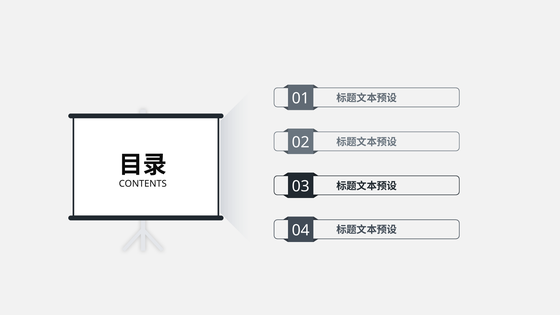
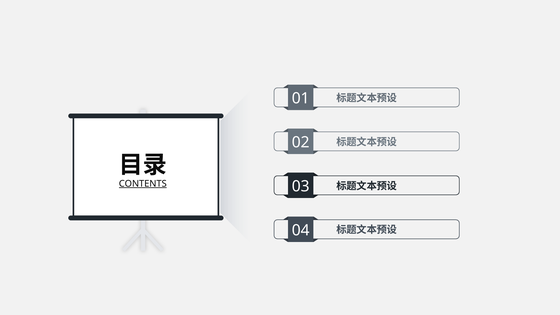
CONTENTS underline: none -> present (143, 184)
